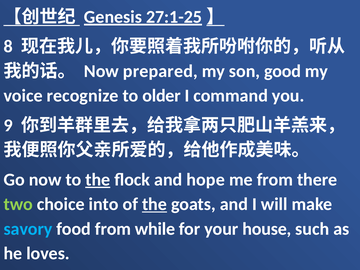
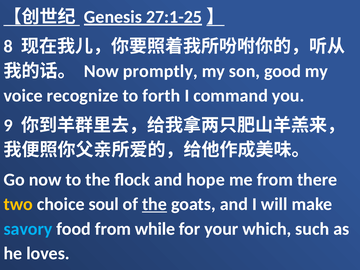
prepared: prepared -> promptly (160, 71)
older: older -> forth (161, 96)
the underline: present -> none (98, 180)
two colour: light green -> yellow (18, 204)
into: into -> soul (104, 204)
house: house -> which (267, 229)
